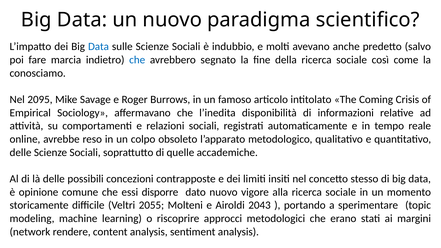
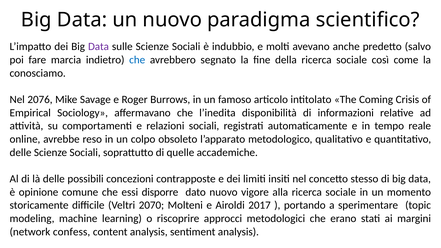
Data colour: blue -> purple (99, 47)
2095: 2095 -> 2076 (40, 100)
2055: 2055 -> 2070 (151, 205)
2043: 2043 -> 2017 (260, 205)
rendere: rendere -> confess (72, 232)
